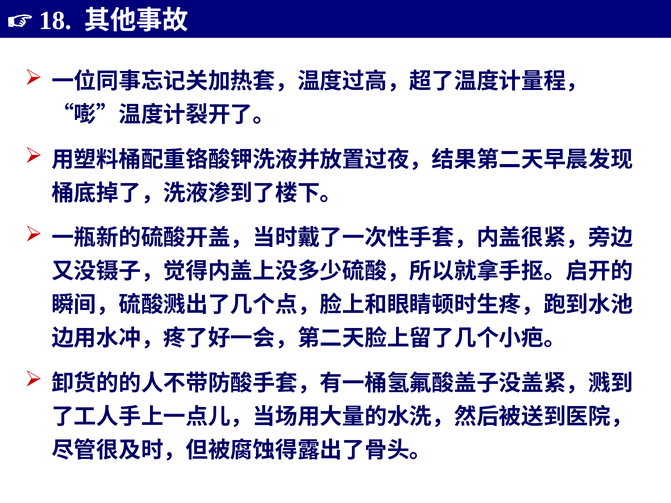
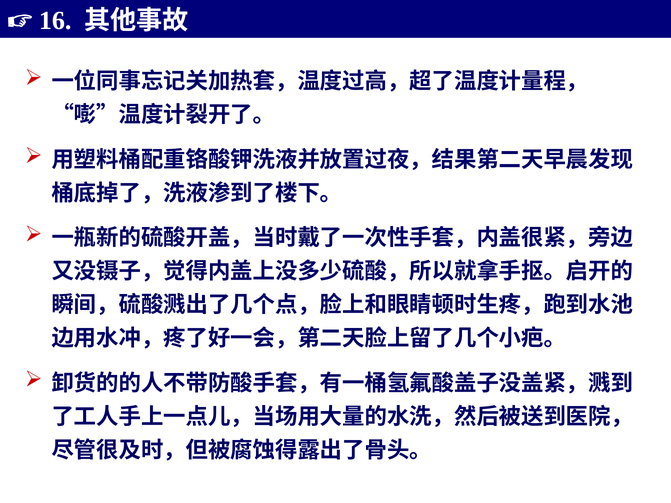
18: 18 -> 16 (55, 21)
